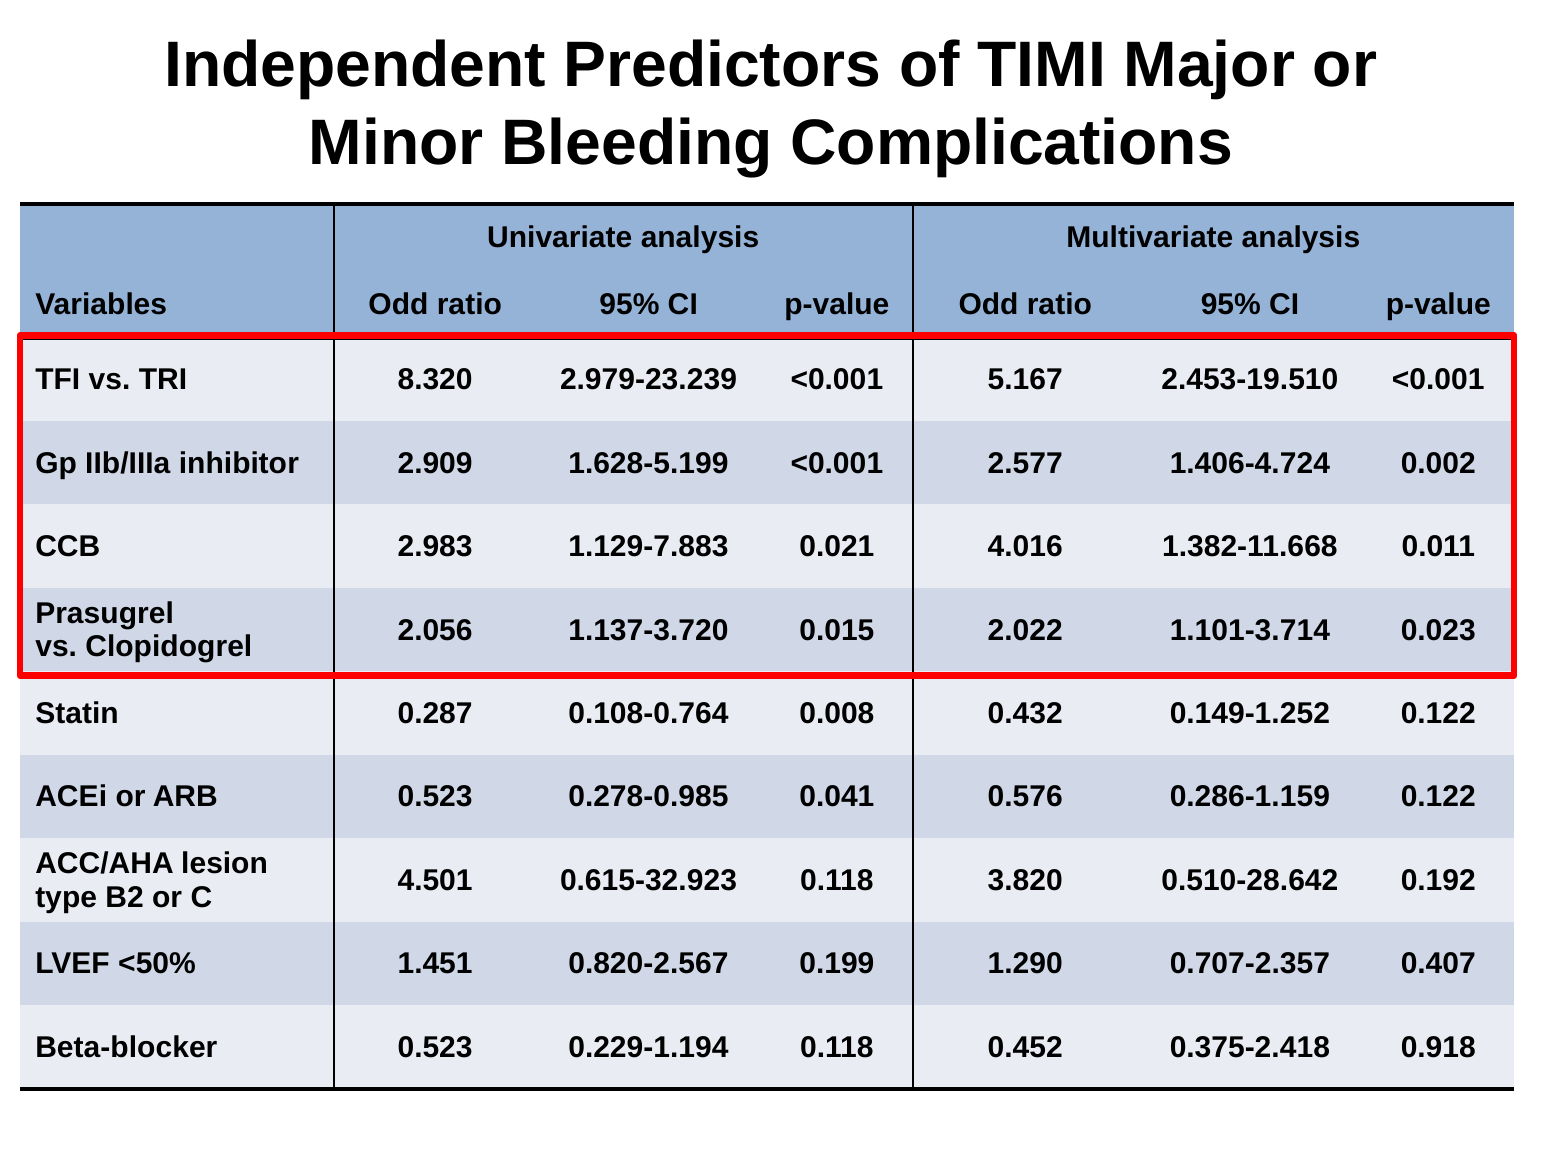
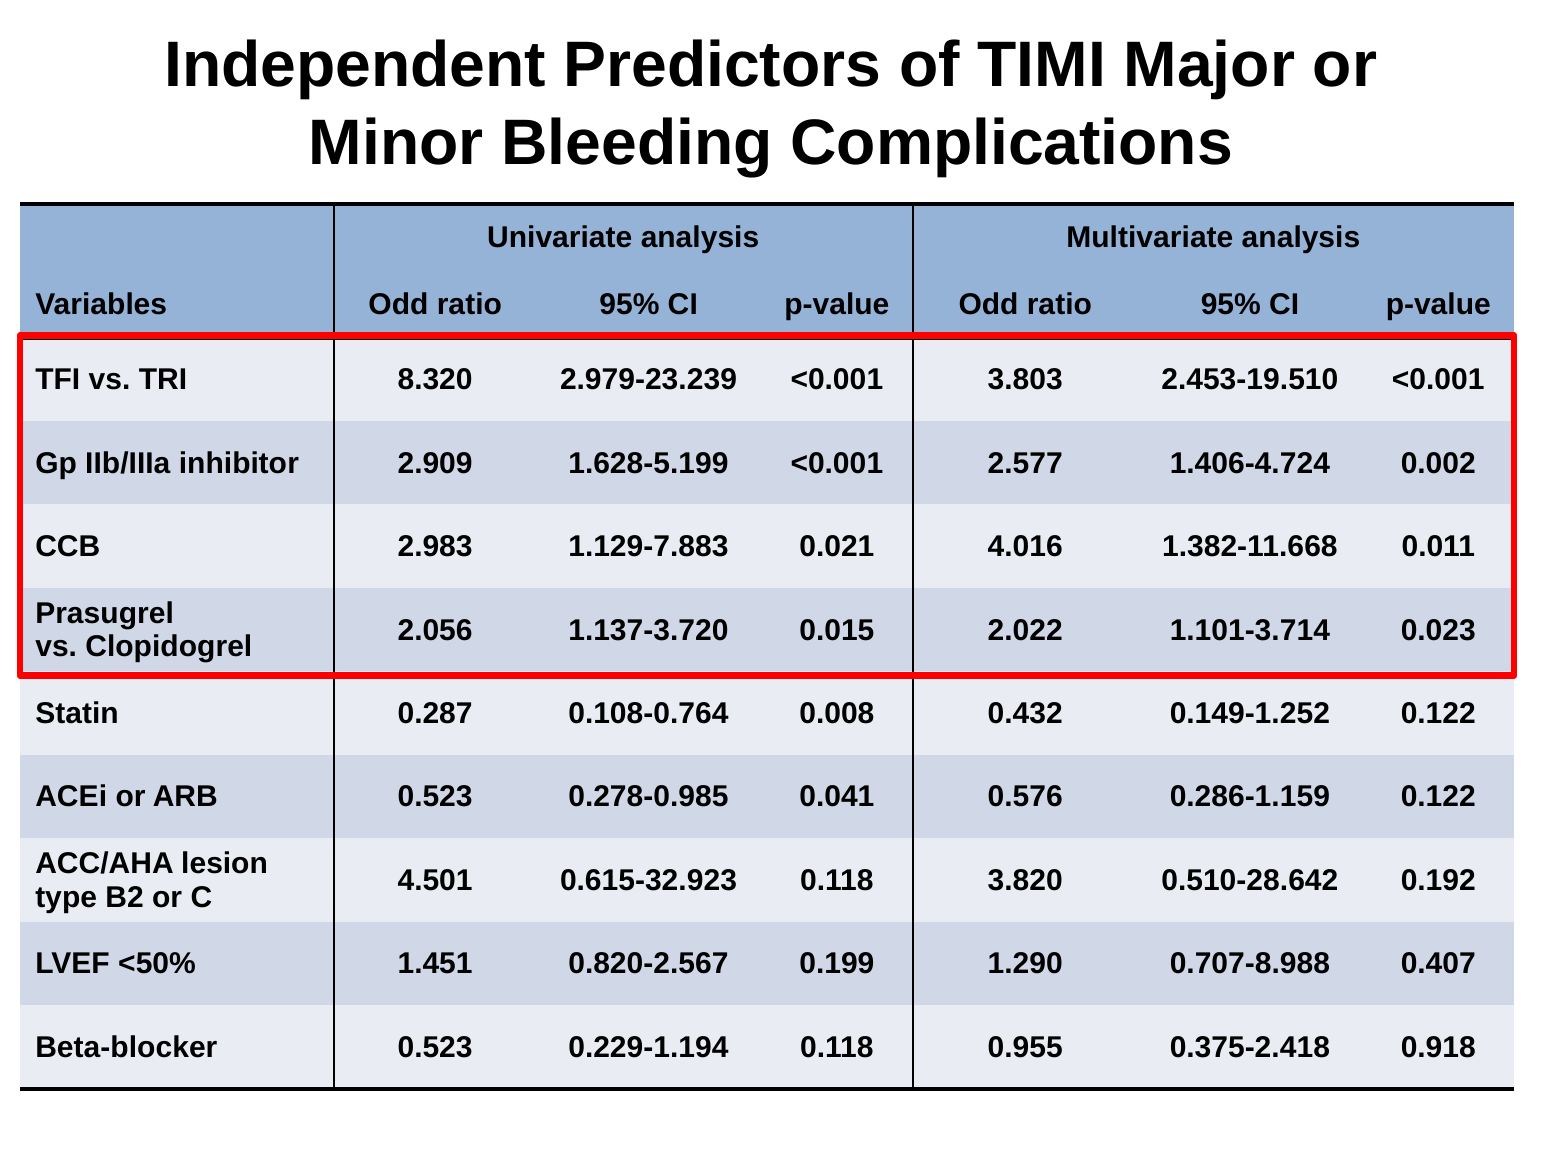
5.167: 5.167 -> 3.803 (1025, 380)
0.707-2.357: 0.707-2.357 -> 0.707-8.988 (1250, 964)
0.452: 0.452 -> 0.955 (1025, 1048)
